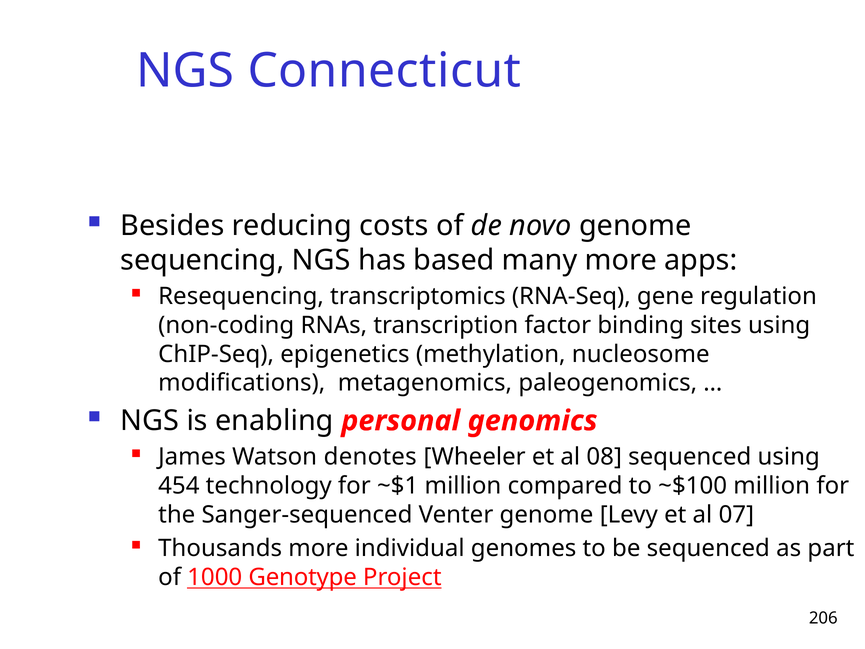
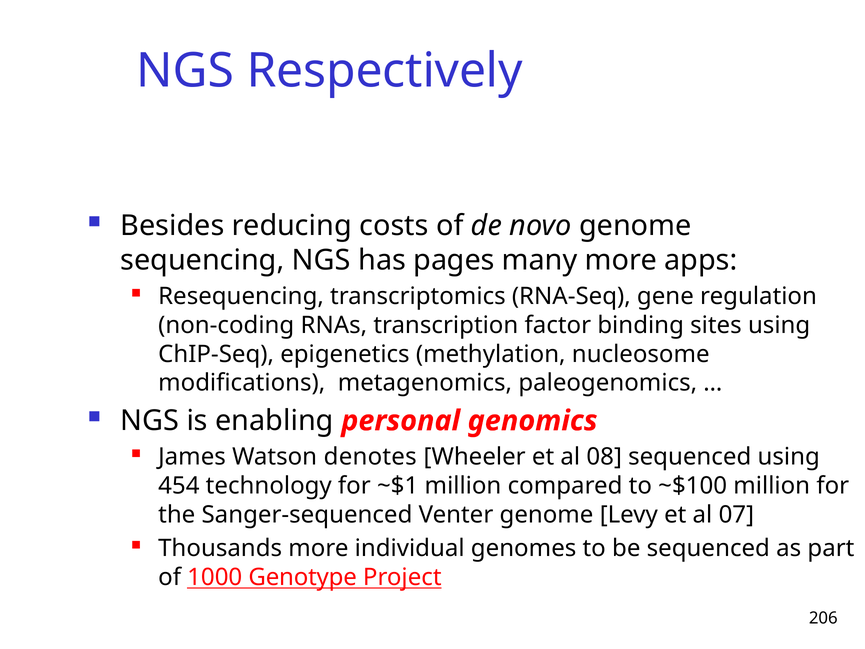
Connecticut: Connecticut -> Respectively (385, 71)
based: based -> pages (454, 260)
